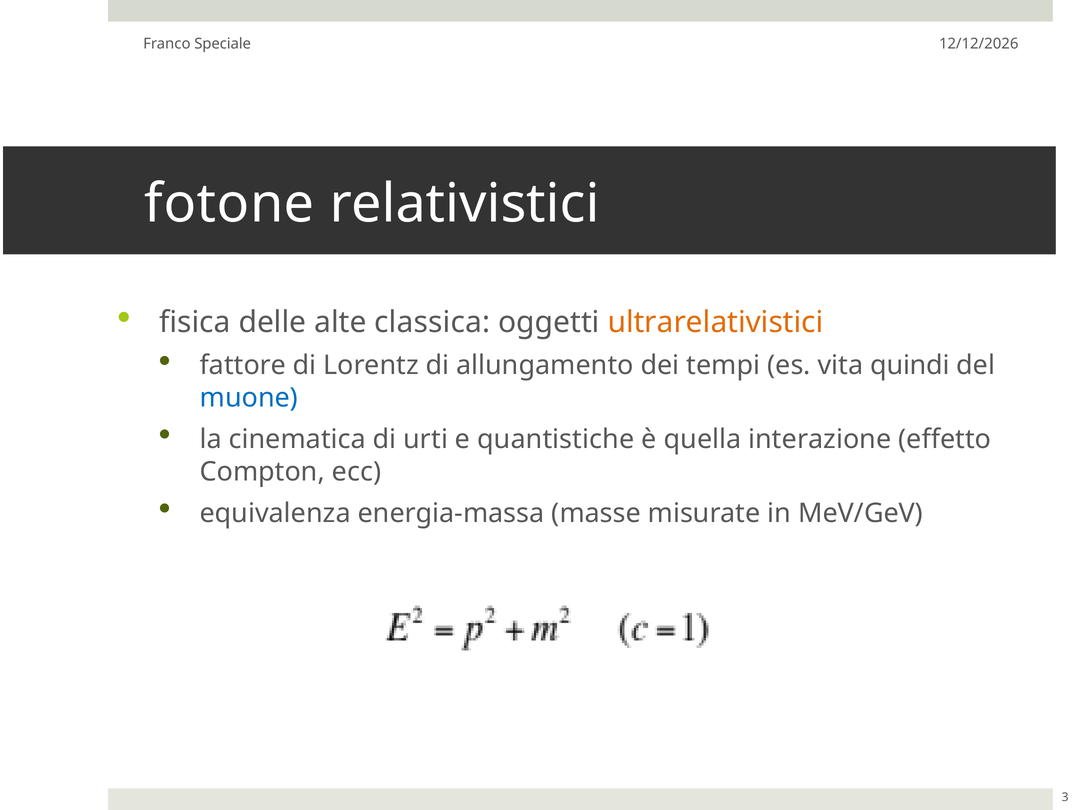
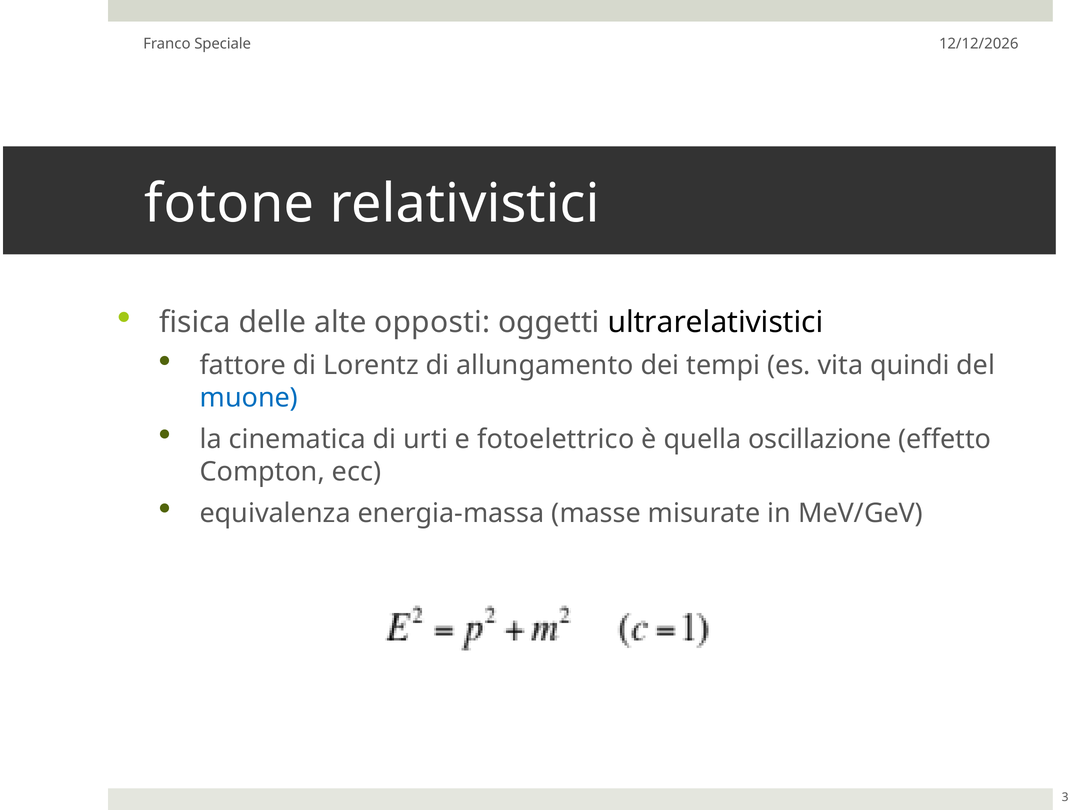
classica: classica -> opposti (432, 323)
ultrarelativistici colour: orange -> black (716, 323)
quantistiche: quantistiche -> fotoelettrico (556, 439)
interazione: interazione -> oscillazione (820, 439)
